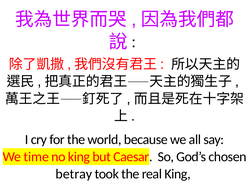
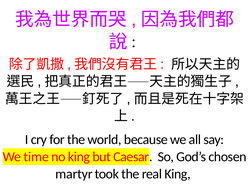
betray: betray -> martyr (74, 174)
